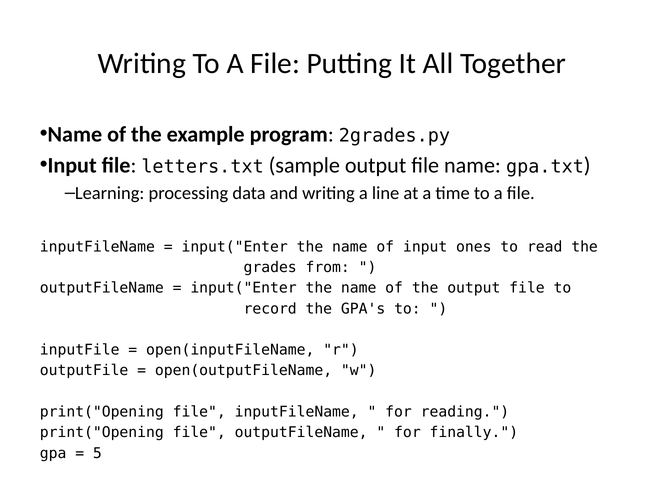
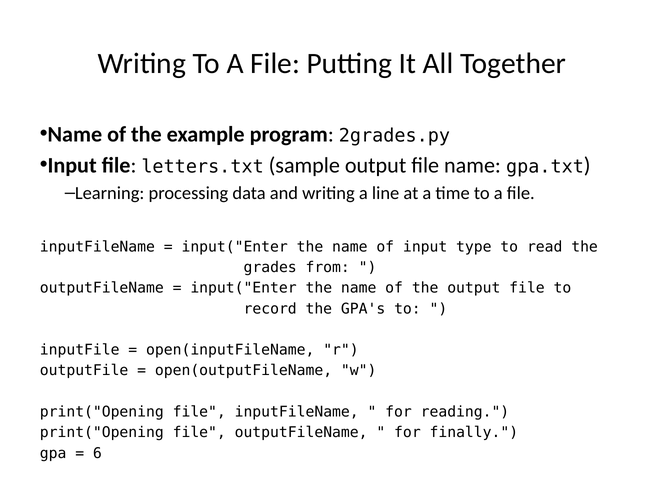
ones: ones -> type (474, 247)
5: 5 -> 6 (97, 453)
